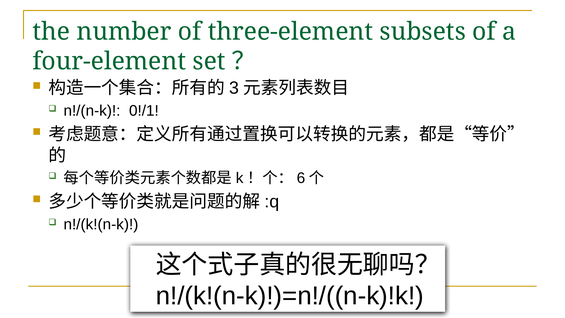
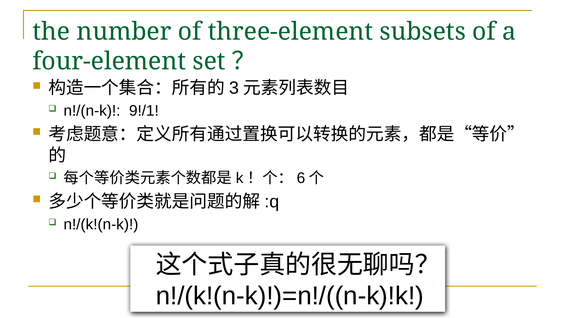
0!/1: 0!/1 -> 9!/1 (144, 111)
